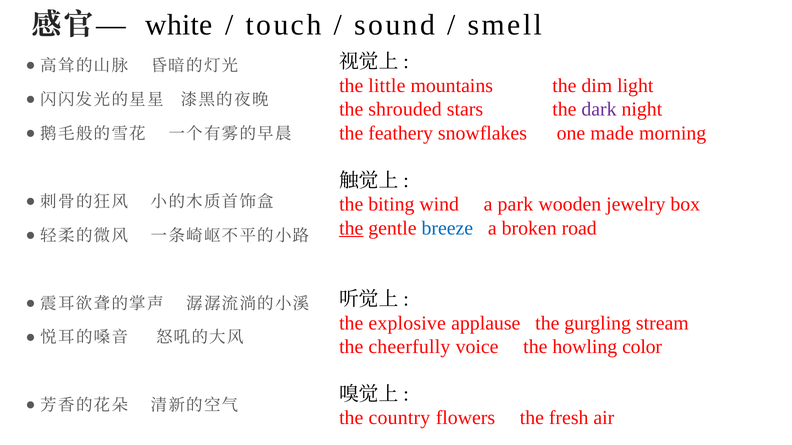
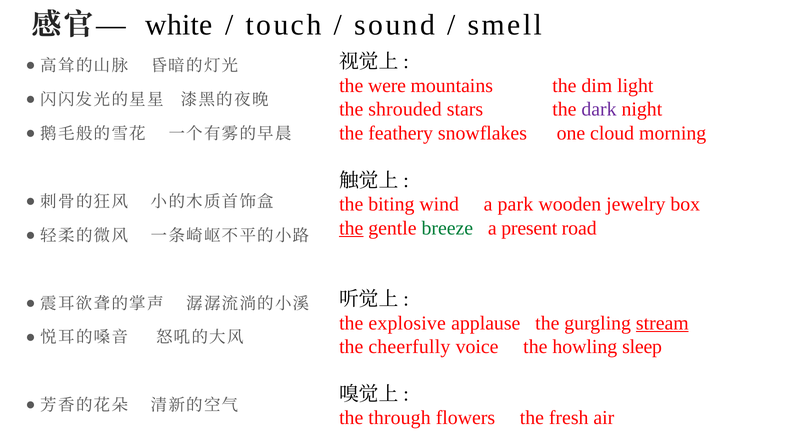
little: little -> were (387, 86)
made: made -> cloud (612, 133)
breeze colour: blue -> green (447, 228)
broken: broken -> present (529, 228)
stream underline: none -> present (662, 323)
color: color -> sleep (642, 347)
country: country -> through (399, 418)
